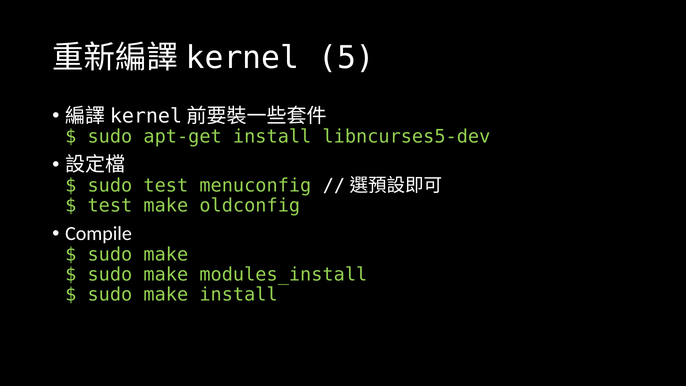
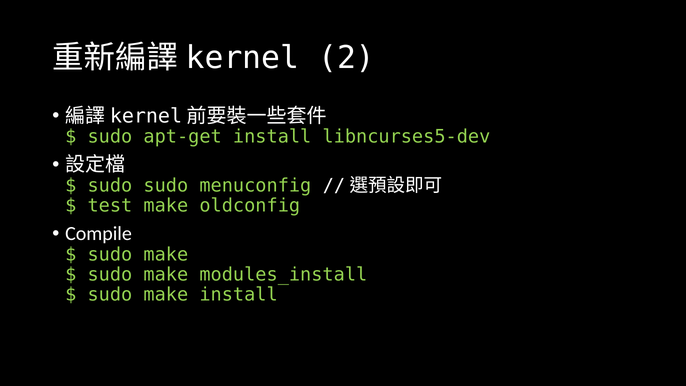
5: 5 -> 2 (347, 58)
sudo test: test -> sudo (166, 186)
